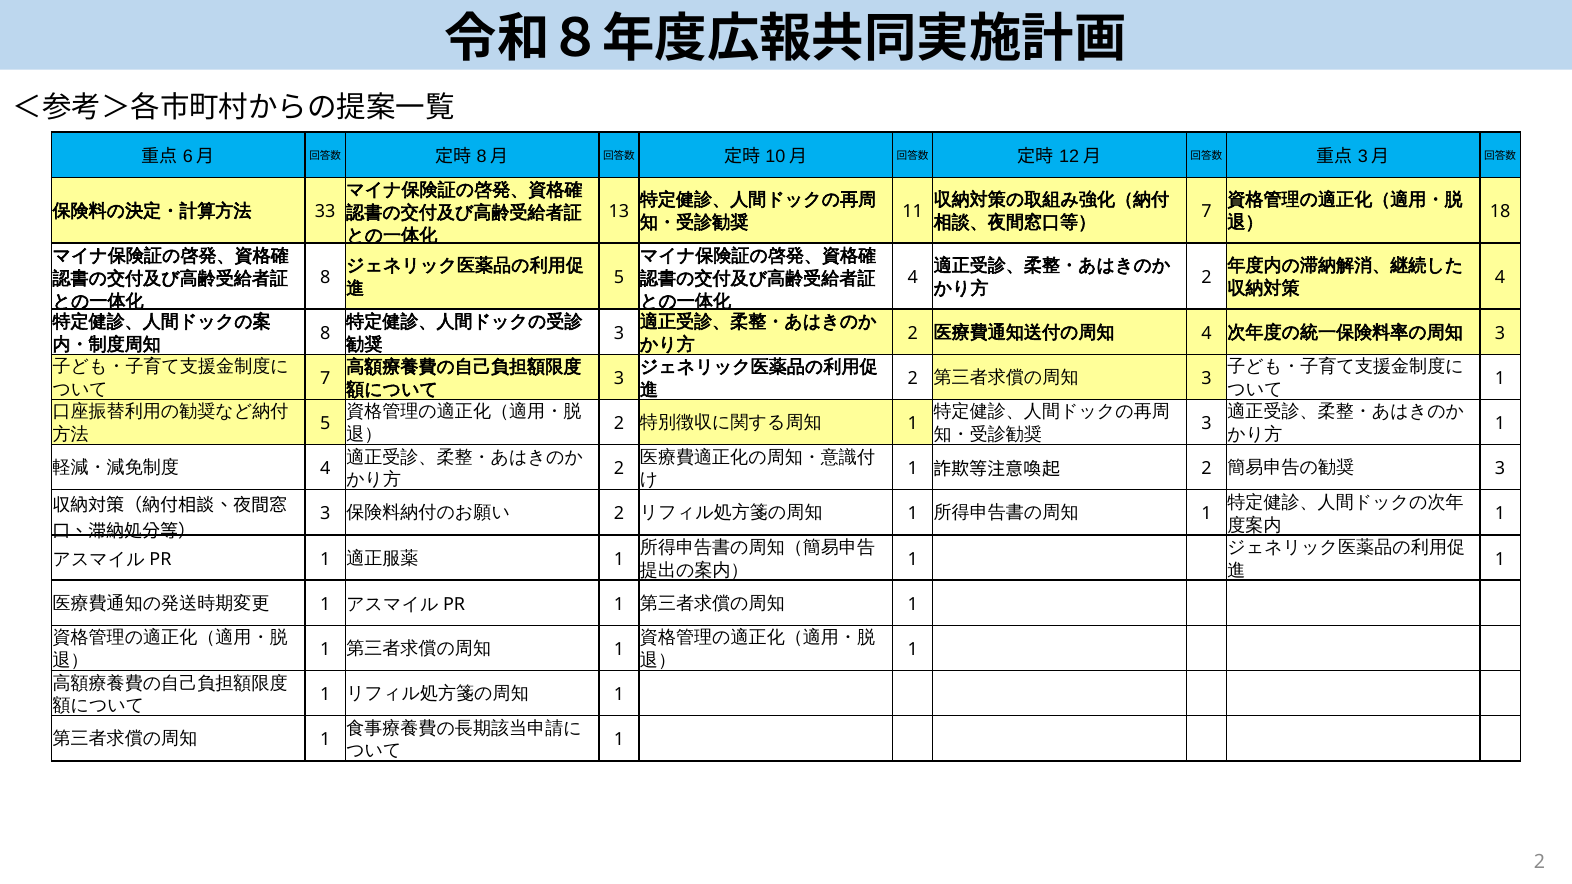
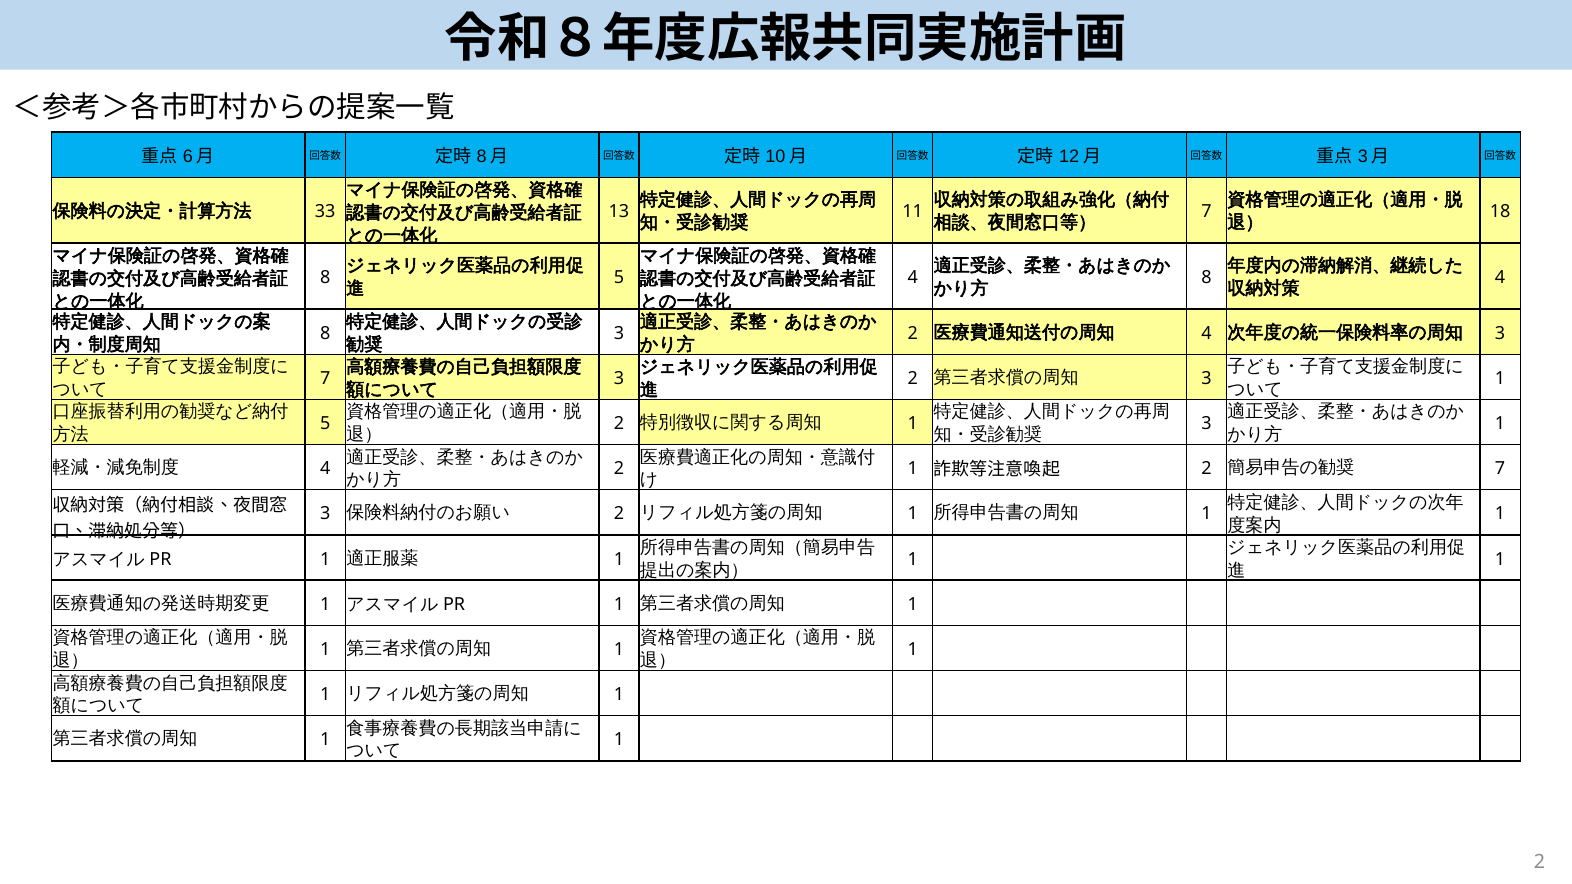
2: 2 -> 8 (1206, 278)
3: 3 -> 7 (1500, 469)
